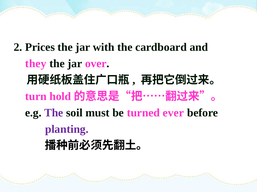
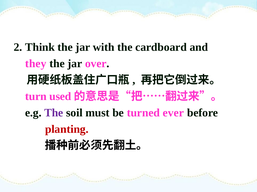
Prices: Prices -> Think (40, 47)
hold: hold -> used (60, 97)
planting colour: purple -> red (67, 130)
